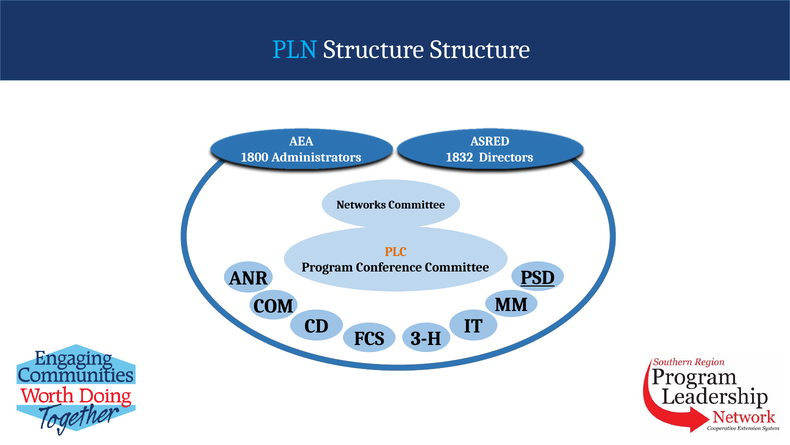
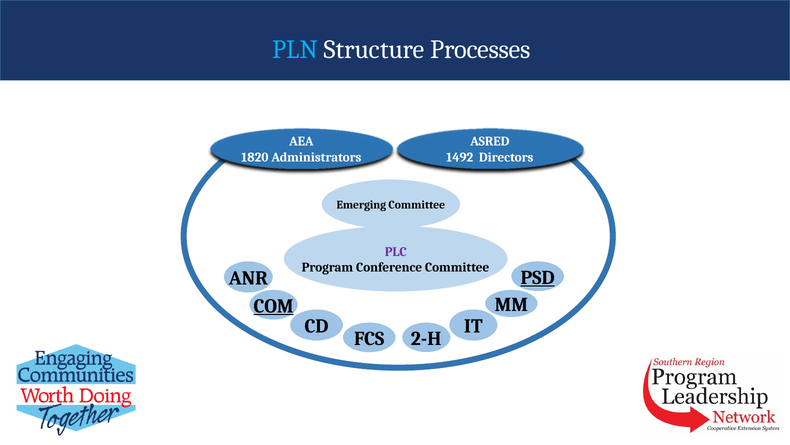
Structure Structure: Structure -> Processes (480, 49)
1800: 1800 -> 1820 (255, 157)
1832: 1832 -> 1492 (460, 157)
Networks: Networks -> Emerging (361, 205)
PLC colour: orange -> purple (396, 251)
COM underline: none -> present (274, 306)
3-H: 3-H -> 2-H (426, 338)
